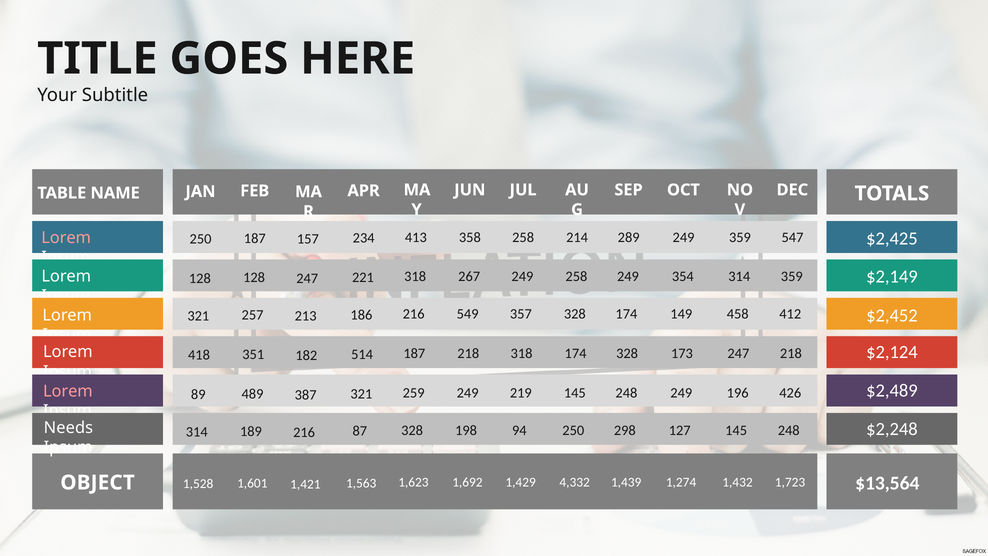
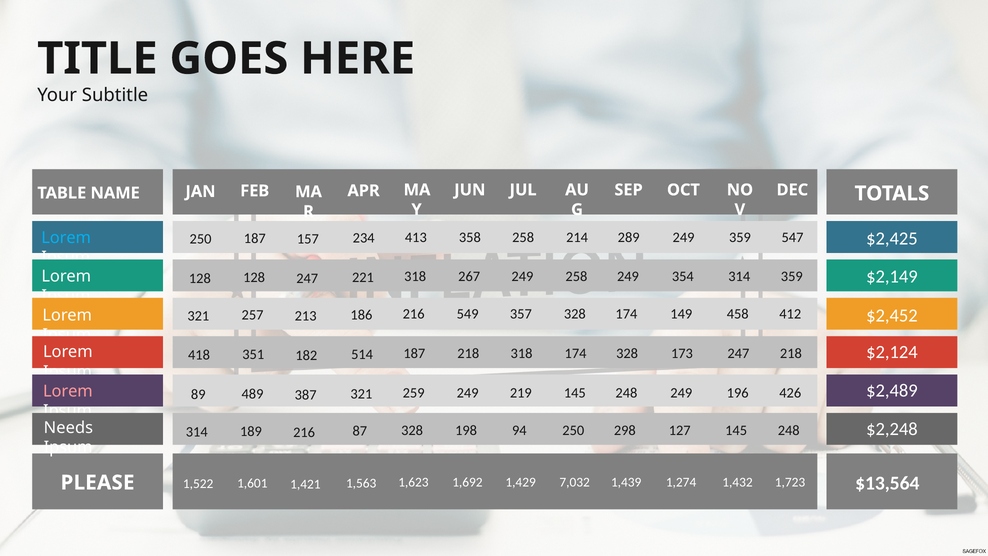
Lorem colour: pink -> light blue (66, 237)
4,332: 4,332 -> 7,032 (575, 482)
1,528: 1,528 -> 1,522 (198, 484)
OBJECT: OBJECT -> PLEASE (98, 482)
